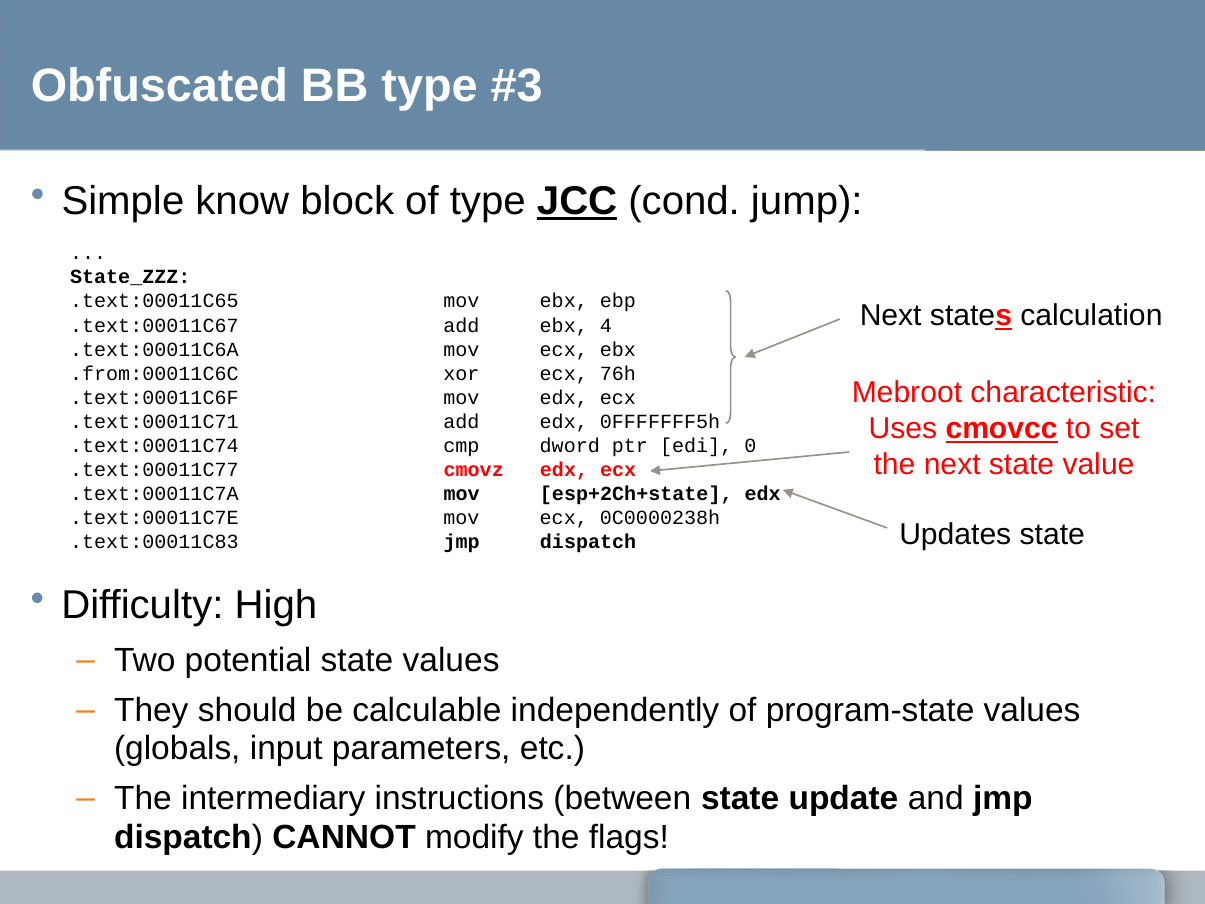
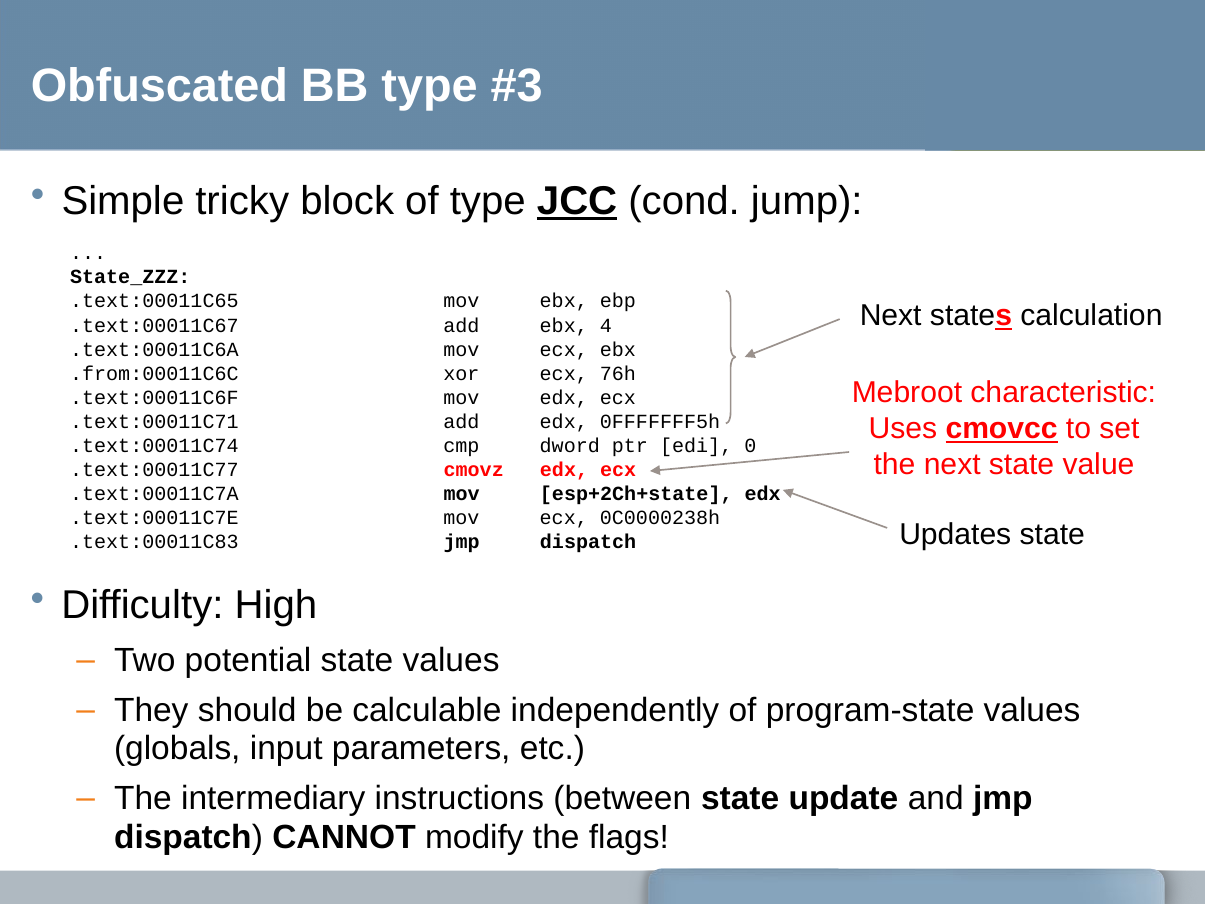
know: know -> tricky (242, 201)
